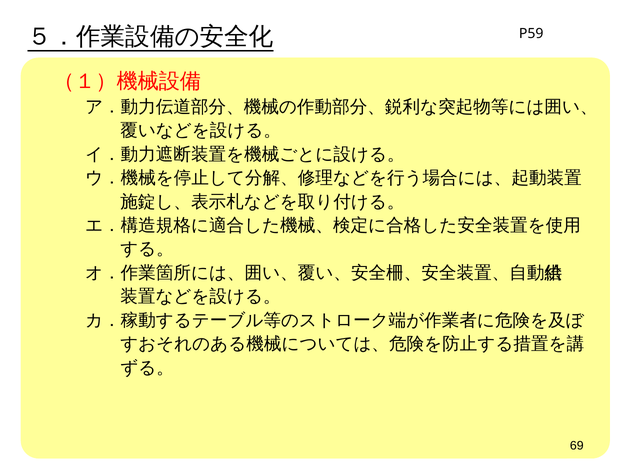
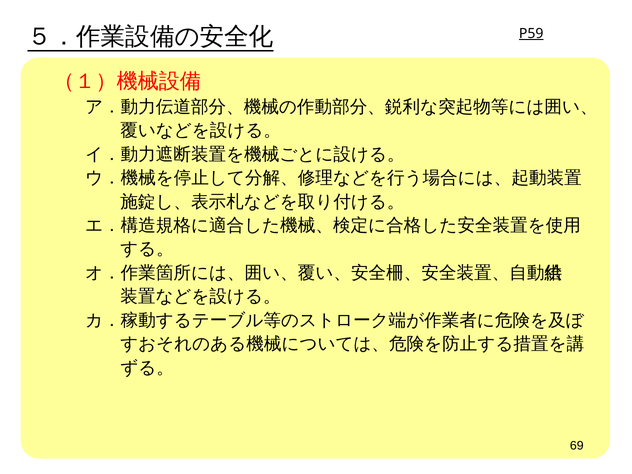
P59 underline: none -> present (531, 34)
